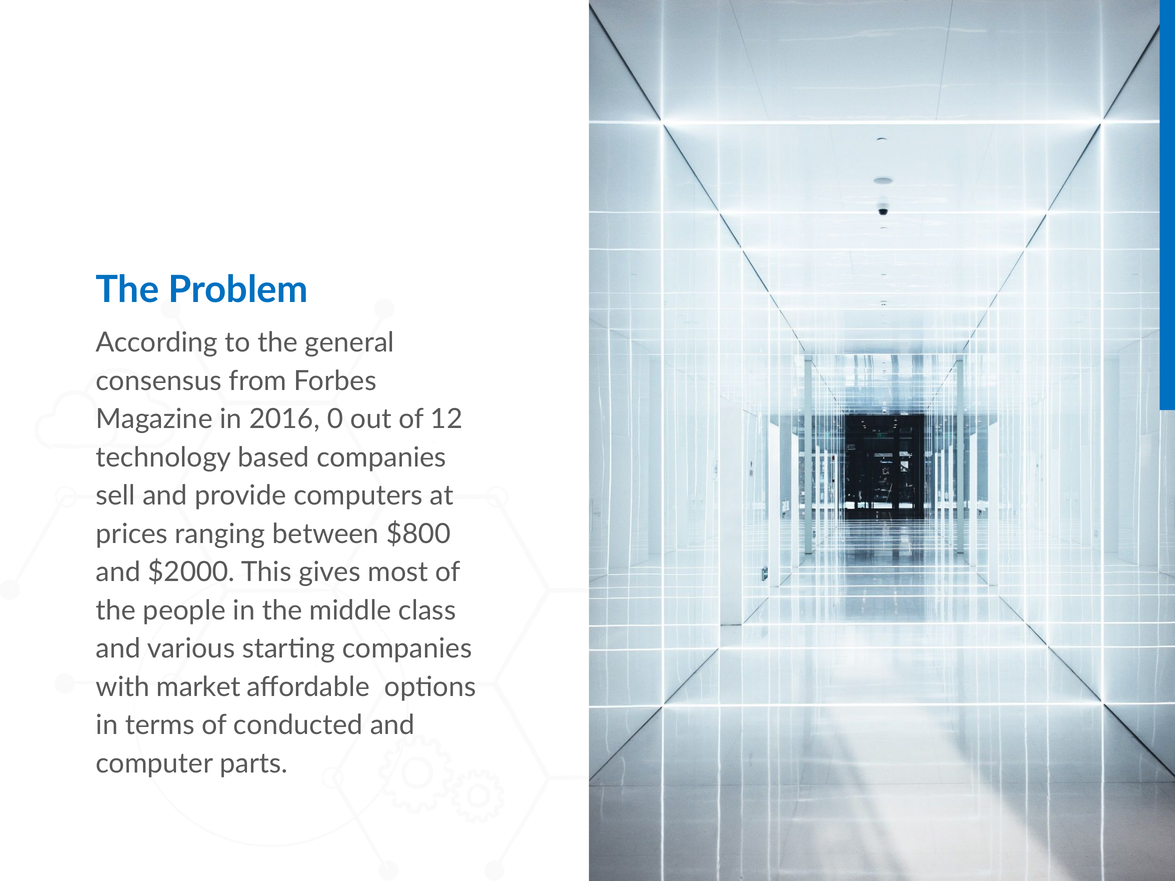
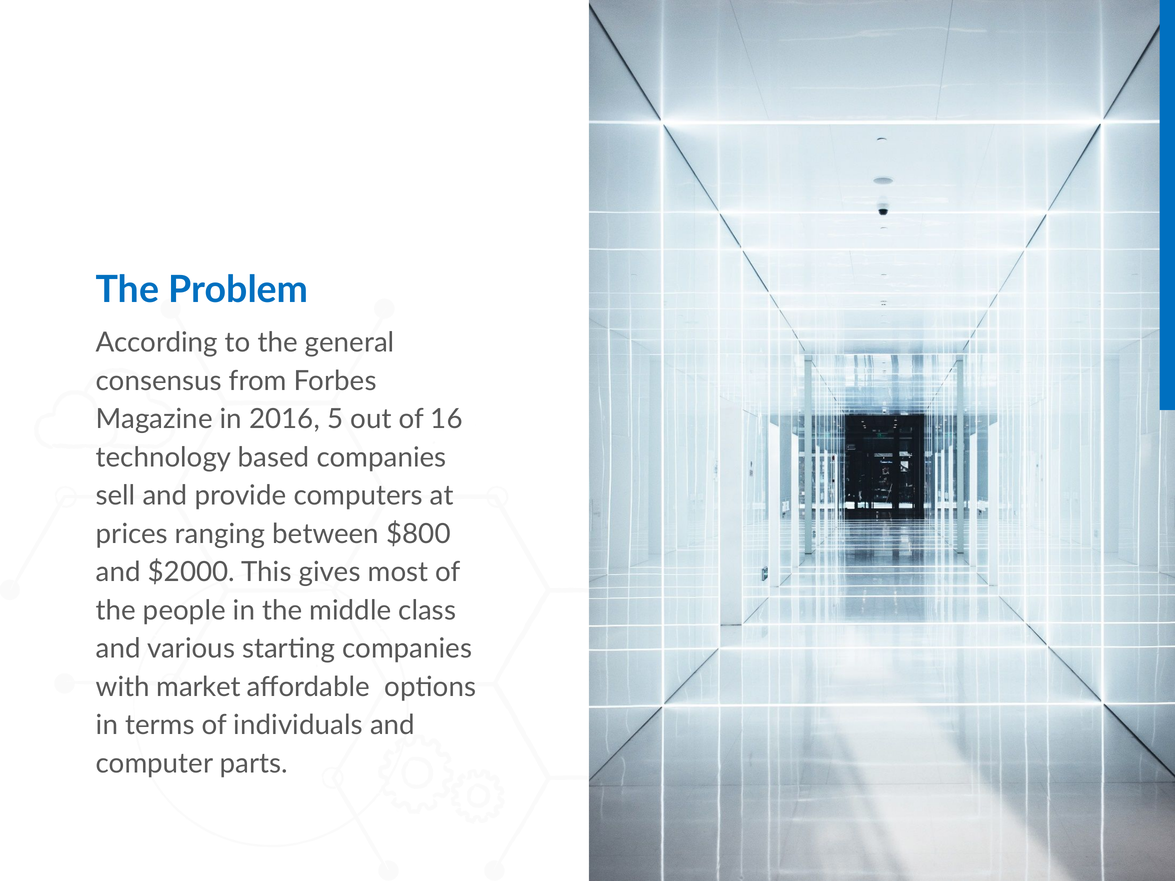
0: 0 -> 5 (335, 419)
12: 12 -> 16 (447, 419)
conducted: conducted -> individuals (298, 725)
